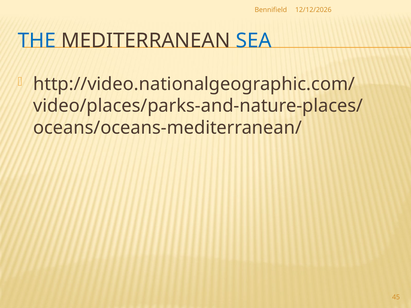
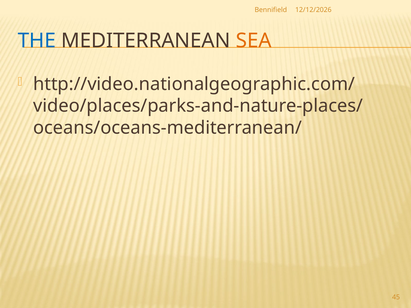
SEA colour: blue -> orange (254, 41)
